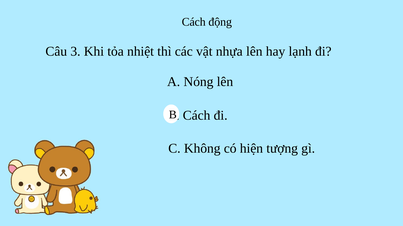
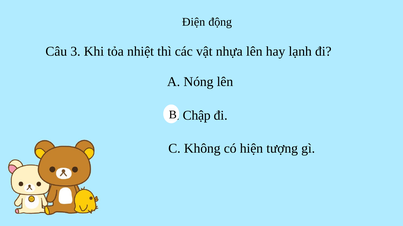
Cách: Cách -> Điện (194, 22)
Cách: Cách -> Chập (197, 116)
